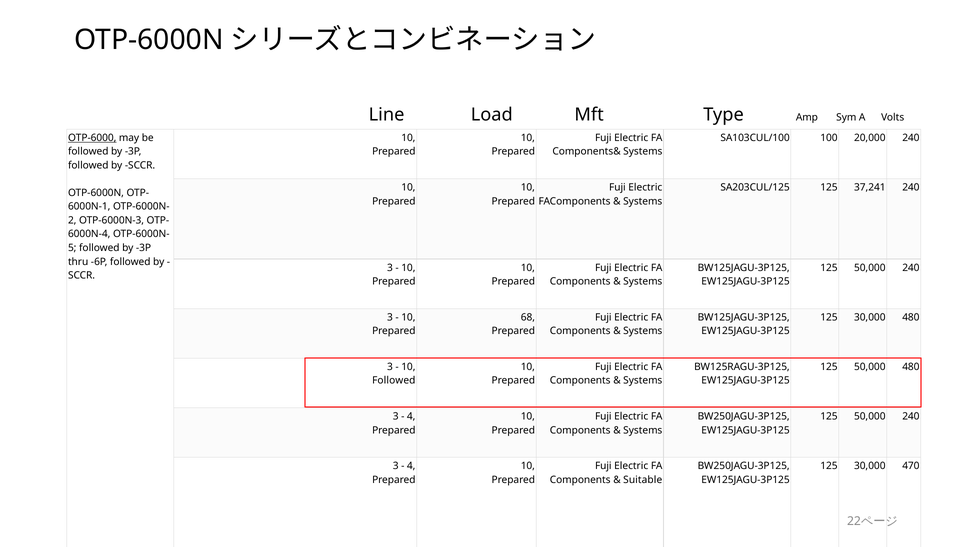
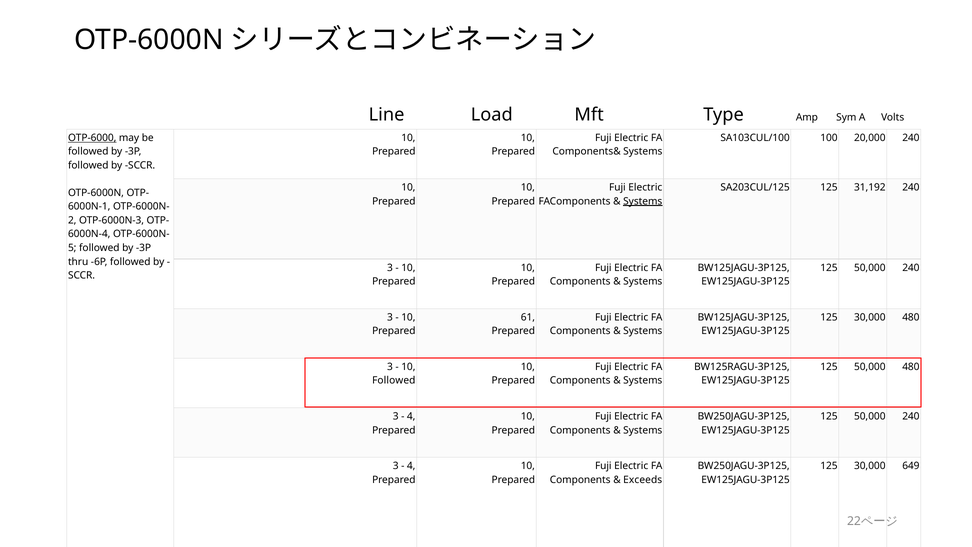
37,241: 37,241 -> 31,192 (870, 187)
Systems underline: none -> present (643, 201)
68: 68 -> 61 (528, 317)
470: 470 -> 649 (911, 466)
Suitable: Suitable -> Exceeds (643, 480)
